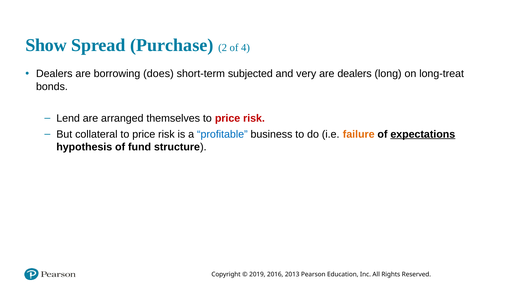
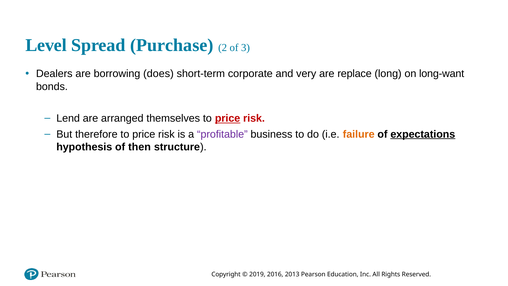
Show: Show -> Level (46, 45)
4: 4 -> 3 (246, 48)
subjected: subjected -> corporate (250, 74)
are dealers: dealers -> replace (355, 74)
long-treat: long-treat -> long-want (442, 74)
price underline: none -> present (228, 118)
collateral: collateral -> therefore (96, 134)
profitable colour: blue -> purple (222, 134)
fund: fund -> then (140, 147)
